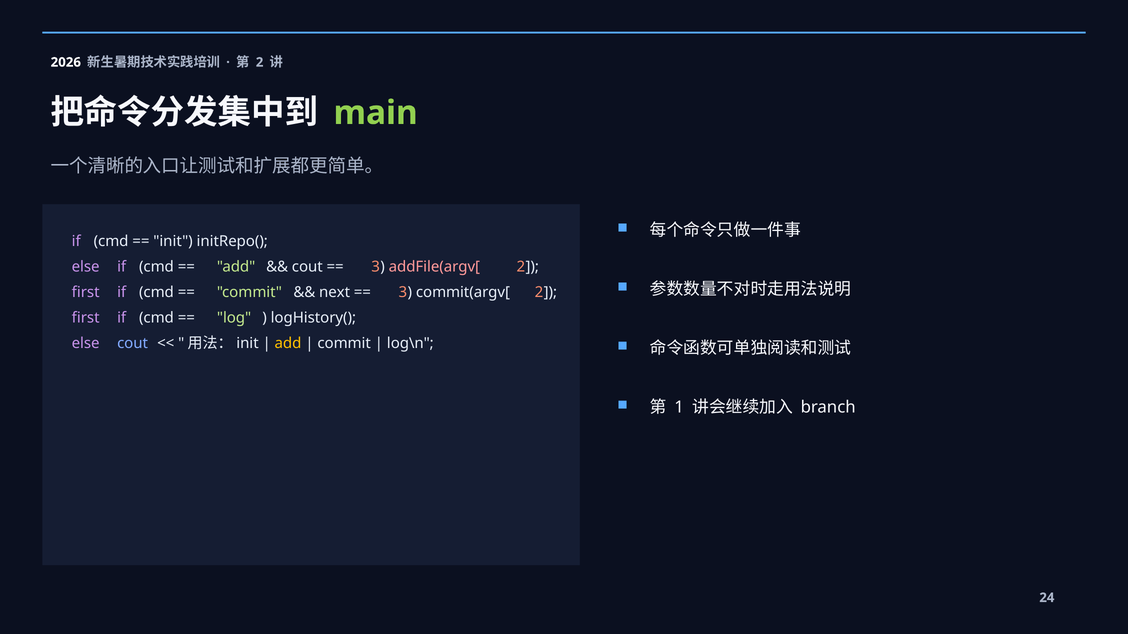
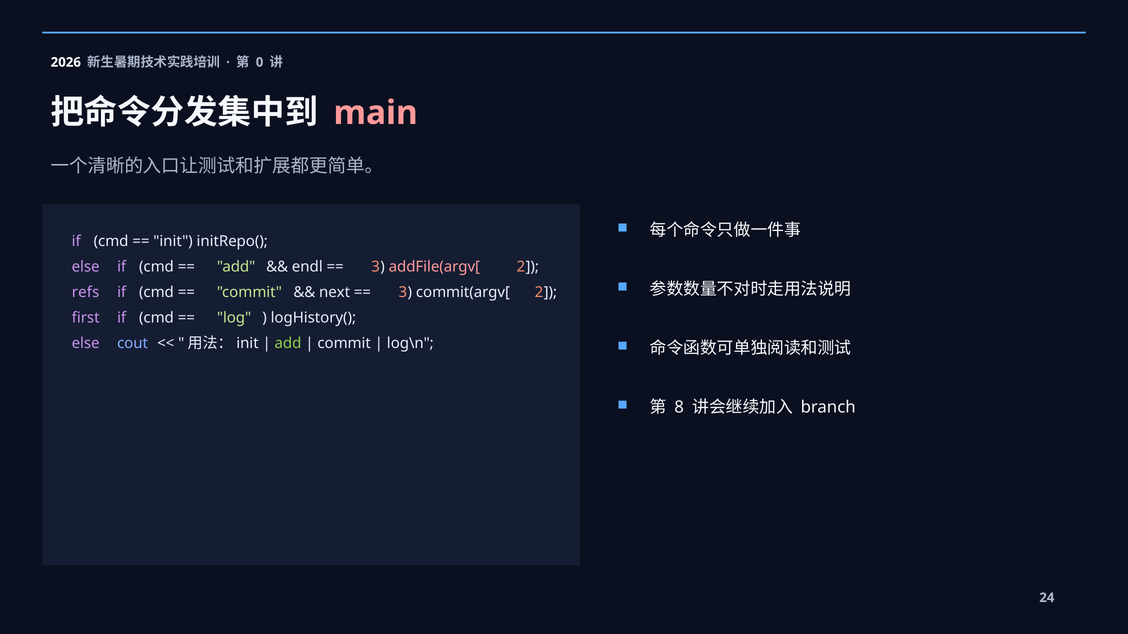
2: 2 -> 0 (260, 62)
main colour: light green -> pink (376, 113)
cout: cout -> endl (307, 267)
first: first -> refs (86, 293)
add colour: yellow -> light green (288, 344)
1: 1 -> 8 (679, 407)
